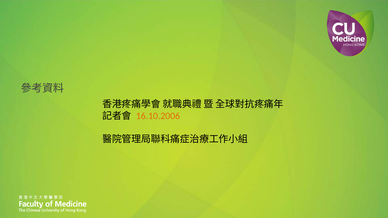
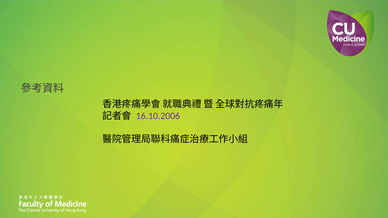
16.10.2006 colour: orange -> purple (158, 116)
